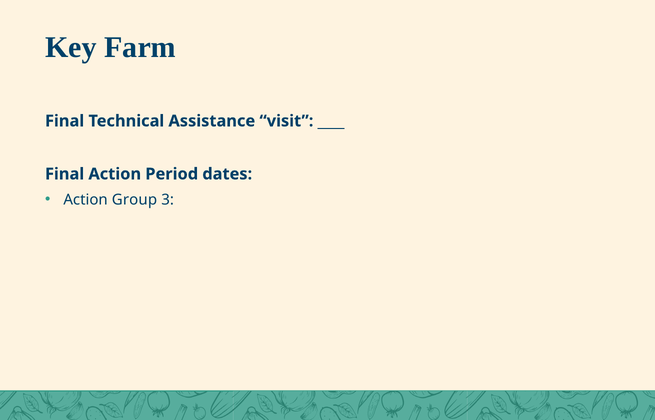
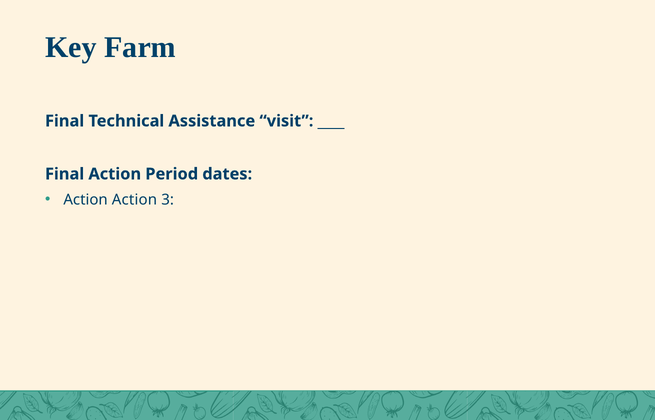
Action Group: Group -> Action (134, 199)
